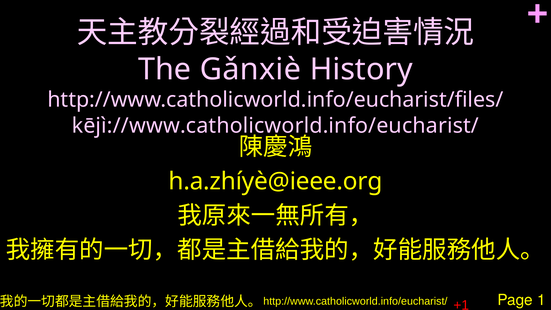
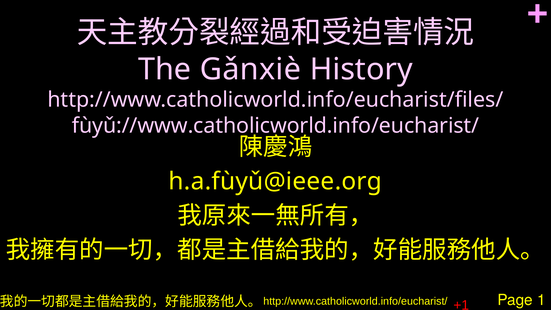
kējì://www.catholicworld.info/eucharist/: kējì://www.catholicworld.info/eucharist/ -> fùyǔ://www.catholicworld.info/eucharist/ (276, 126)
h.a.zhíyè@ieee.org: h.a.zhíyè@ieee.org -> h.a.fùyǔ@ieee.org (275, 181)
